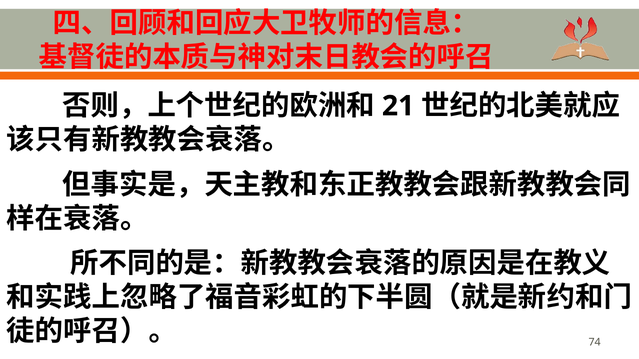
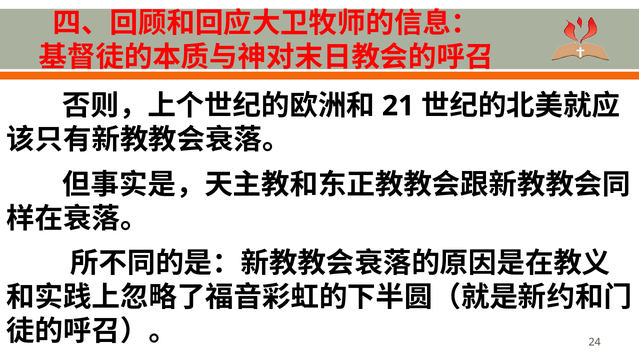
74: 74 -> 24 (595, 343)
